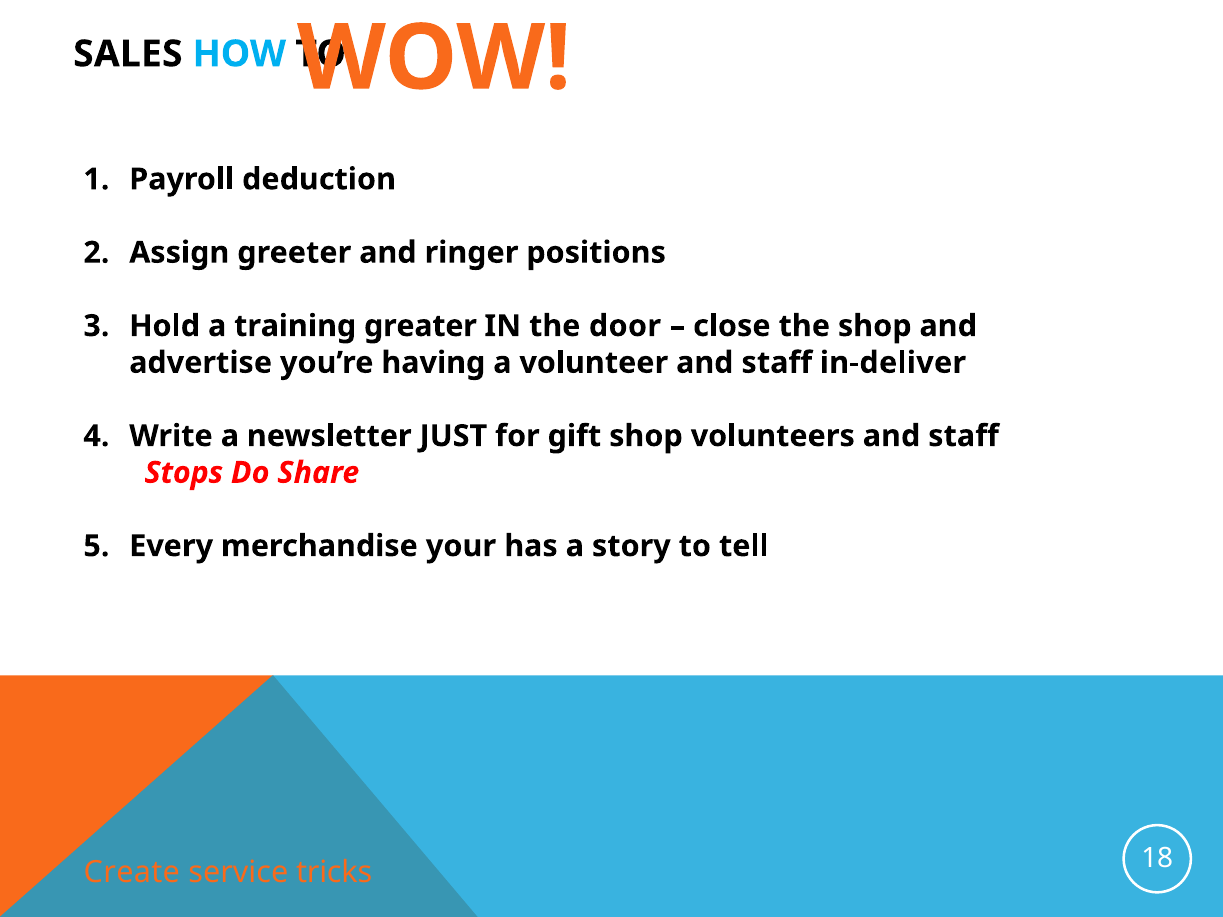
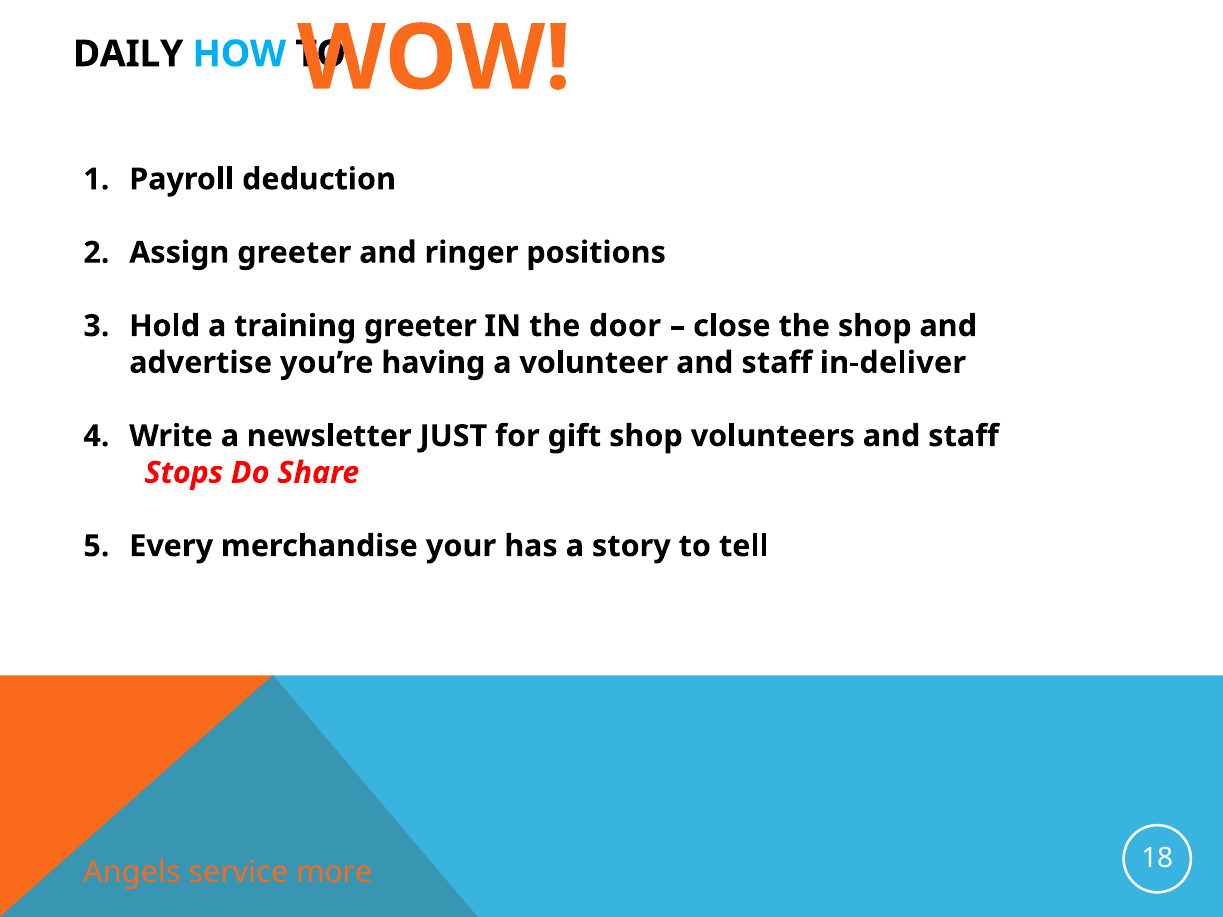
SALES: SALES -> DAILY (128, 54)
training greater: greater -> greeter (420, 326)
Create: Create -> Angels (132, 872)
tricks: tricks -> more (334, 872)
